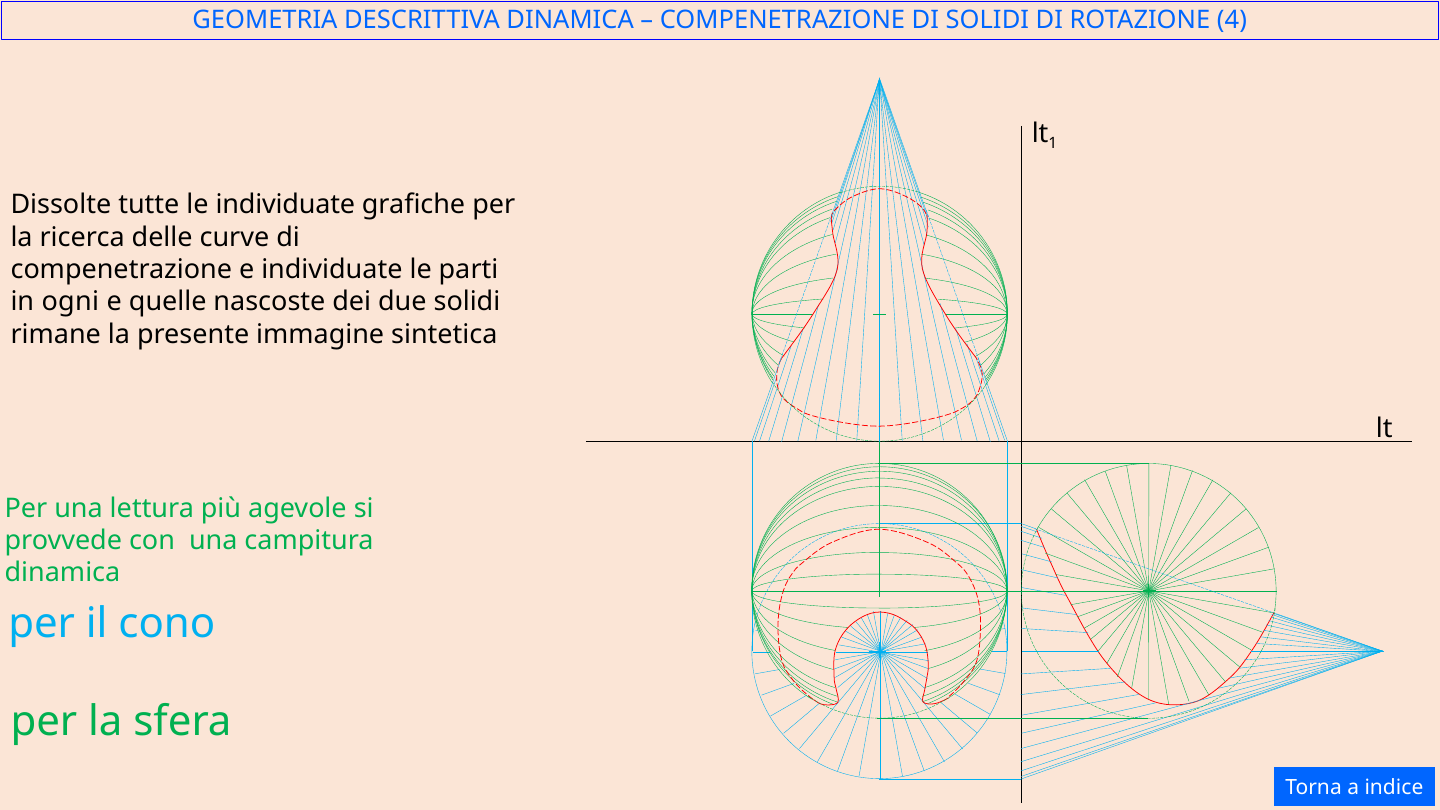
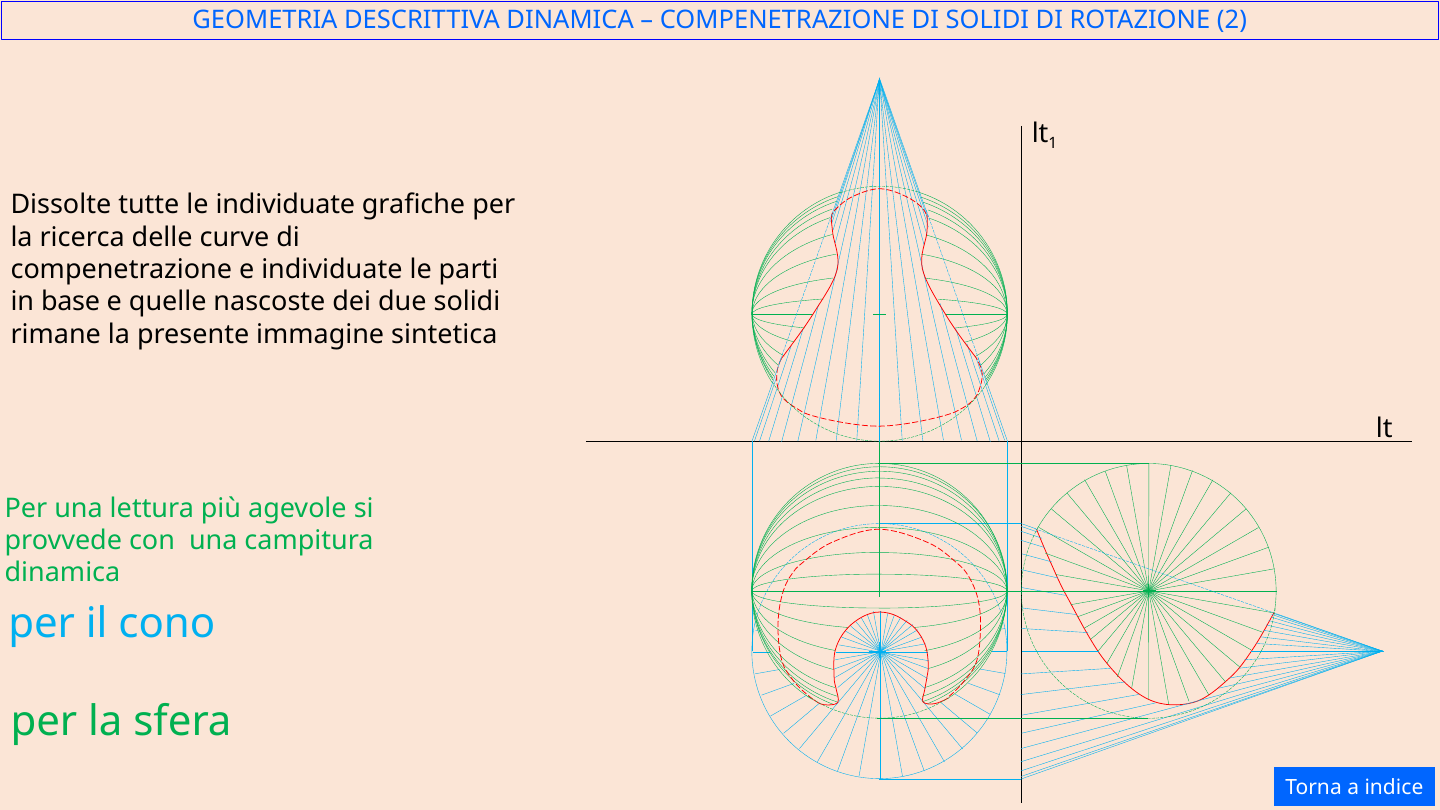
4: 4 -> 2 (1232, 20)
ogni: ogni -> base (71, 302)
